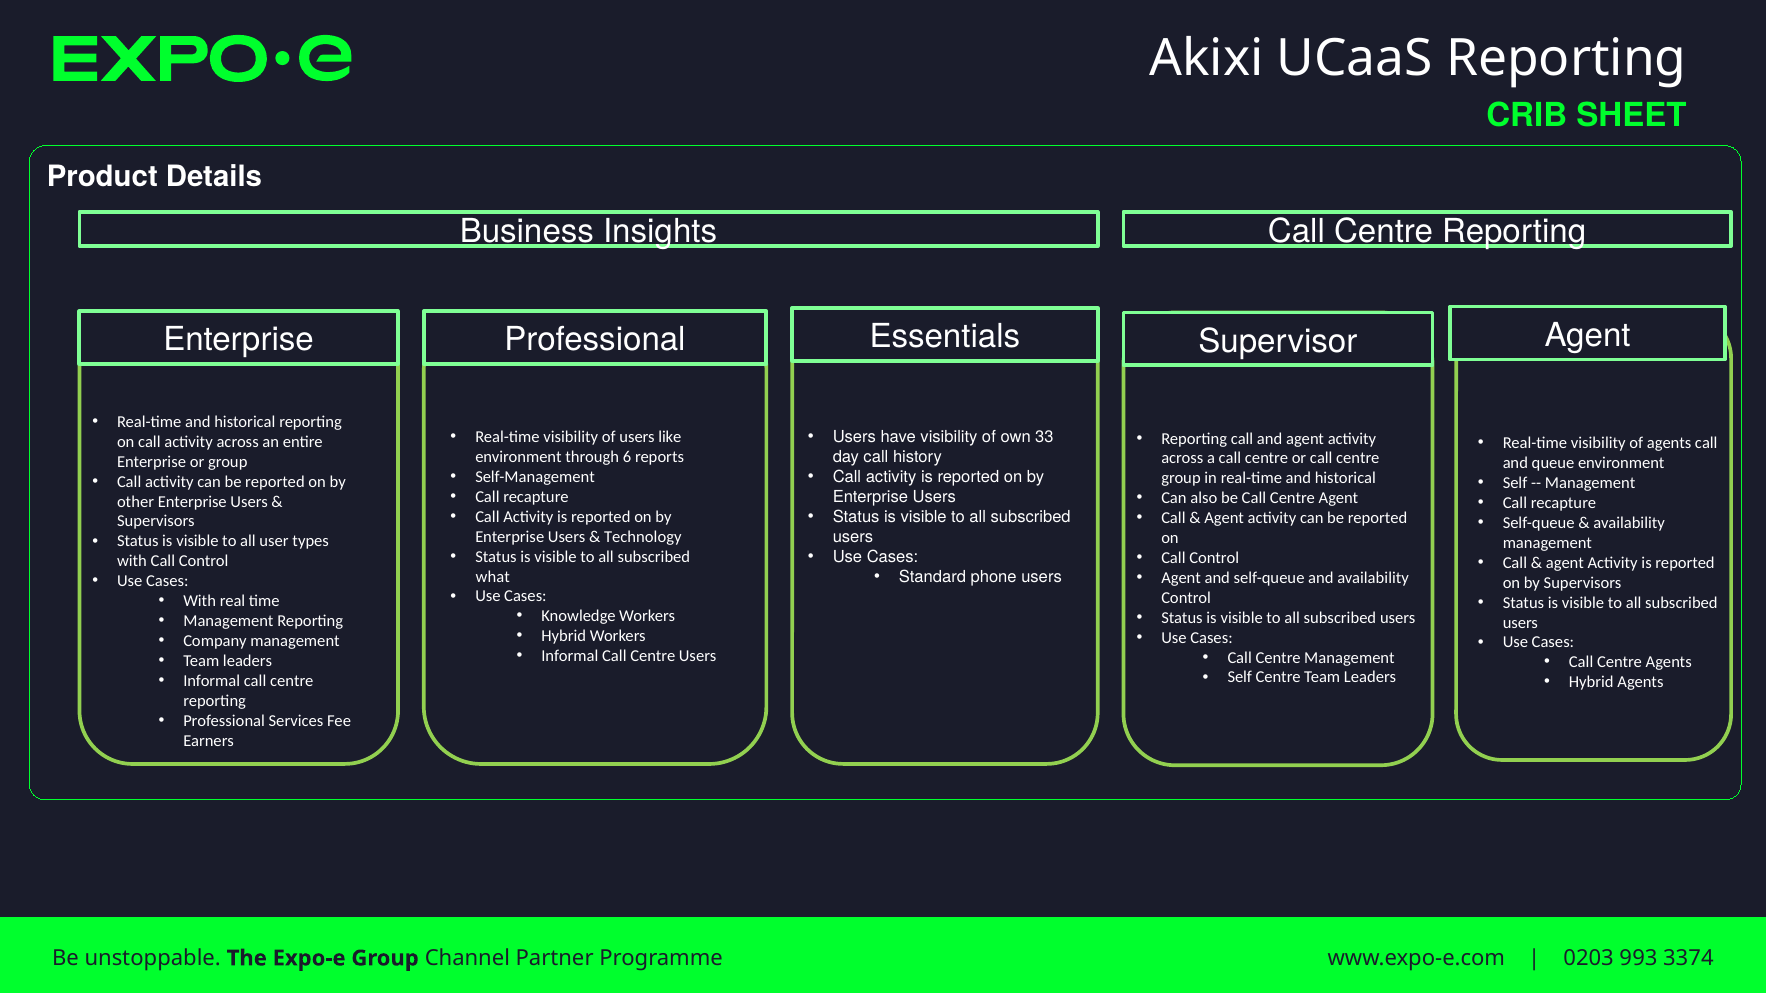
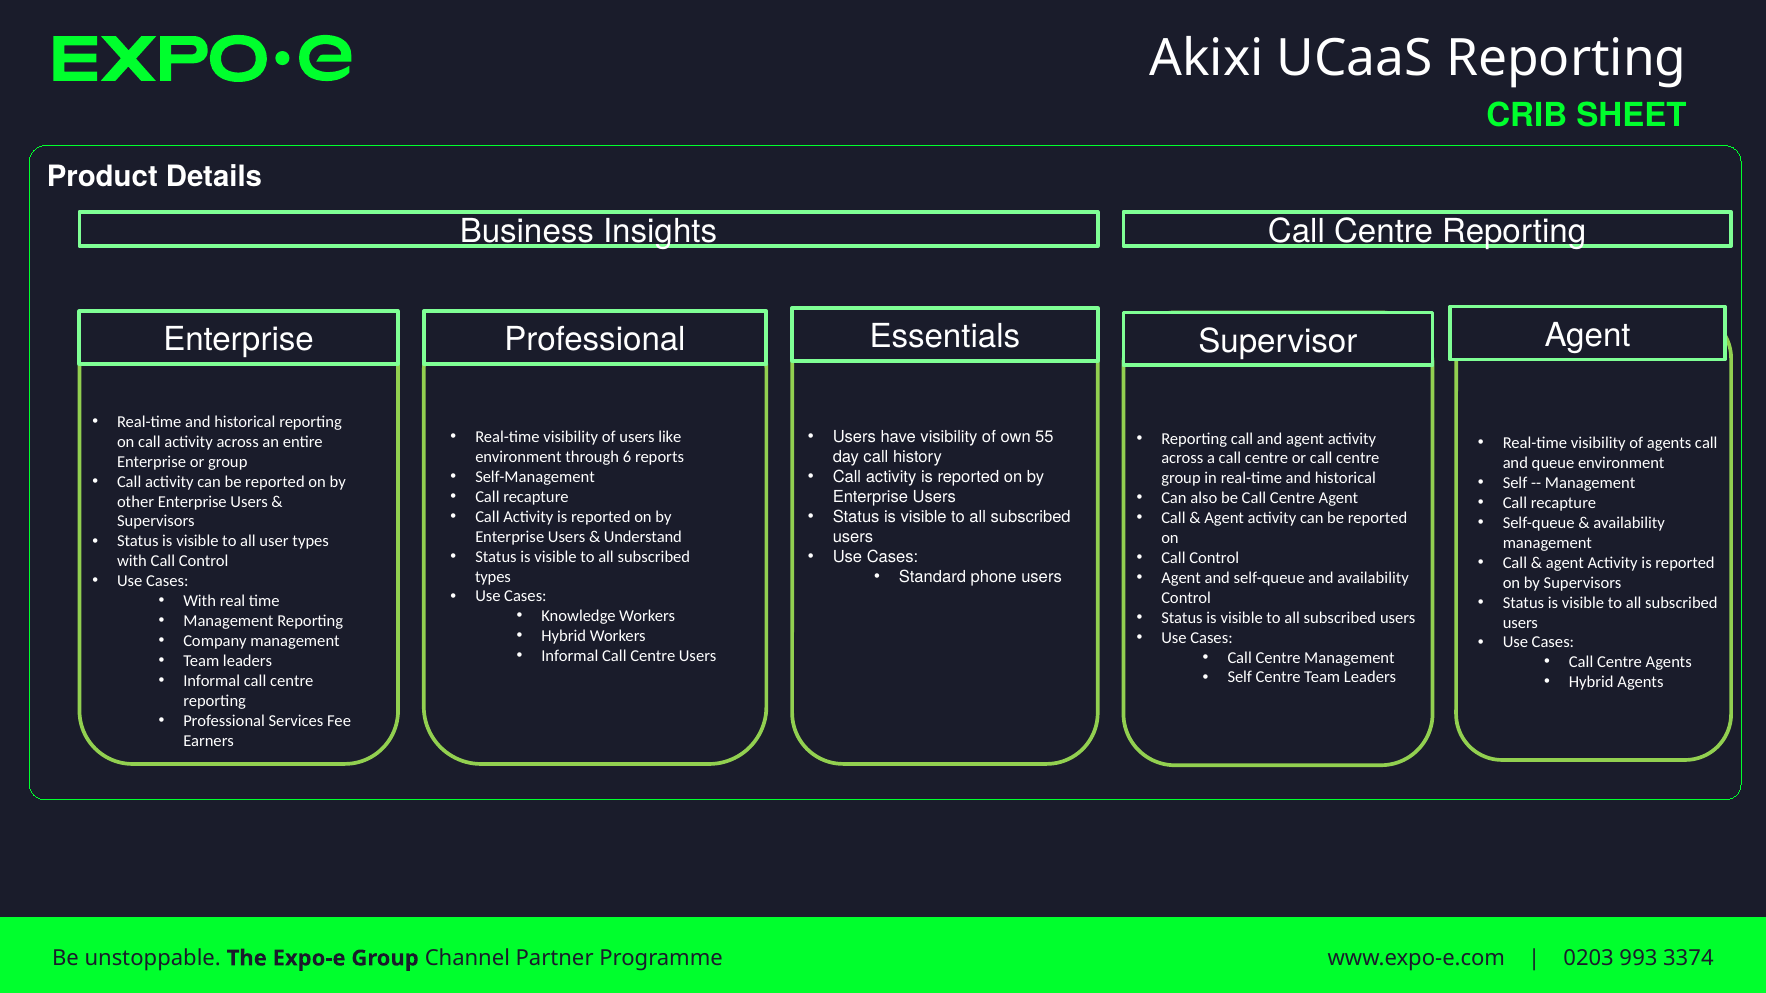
33: 33 -> 55 (1044, 437)
Technology: Technology -> Understand (643, 537)
what: what -> types (493, 577)
